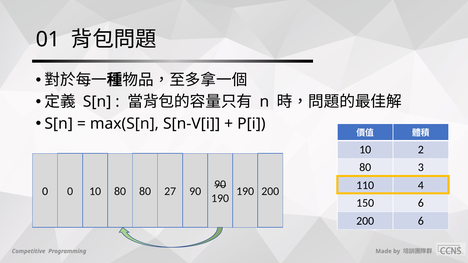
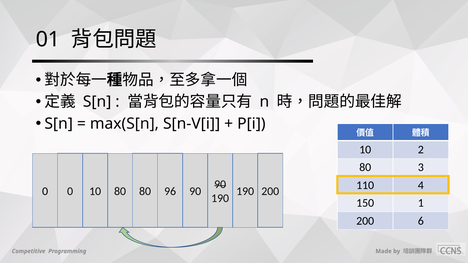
27: 27 -> 96 (170, 191)
150 6: 6 -> 1 (421, 203)
